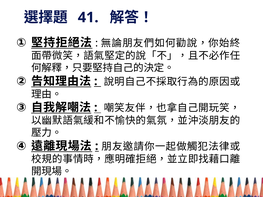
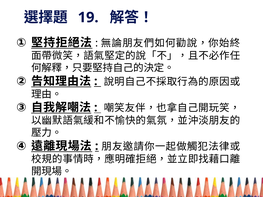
41: 41 -> 19 (88, 17)
